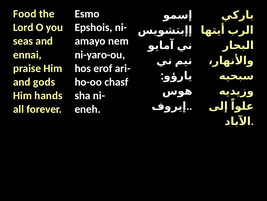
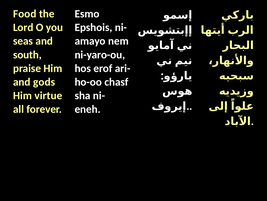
ennai: ennai -> south (27, 55)
hands: hands -> virtue (48, 95)
